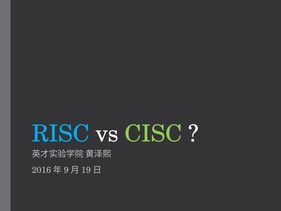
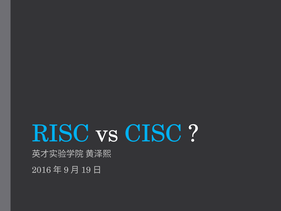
CISC colour: light green -> light blue (153, 134)
